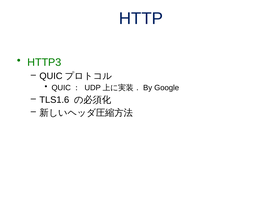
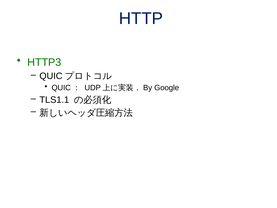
TLS1.6: TLS1.6 -> TLS1.1 (54, 100)
